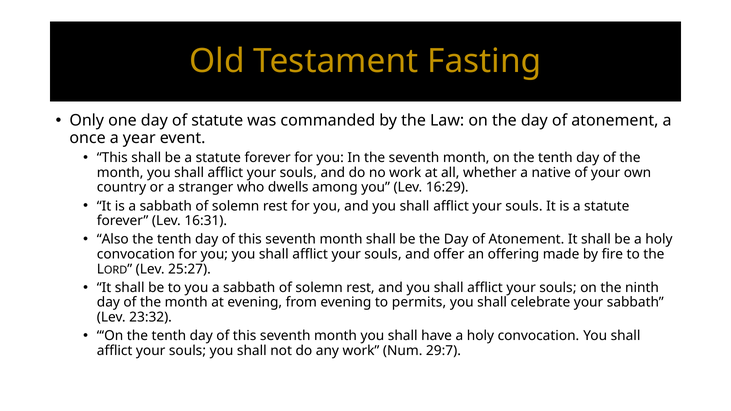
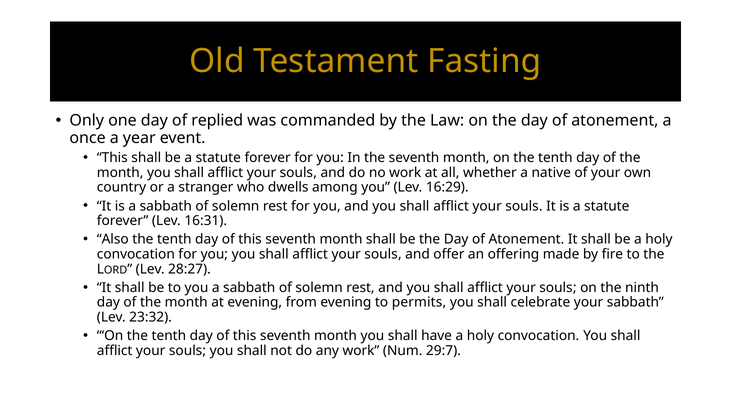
of statute: statute -> replied (217, 121)
25:27: 25:27 -> 28:27 (189, 269)
